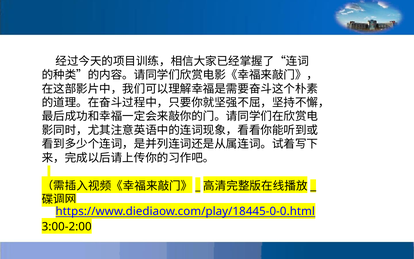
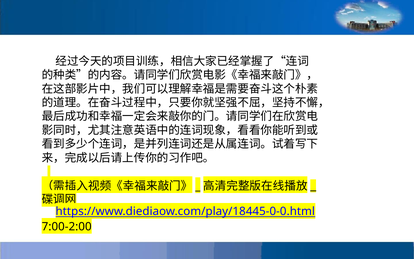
3:00-2:00: 3:00-2:00 -> 7:00-2:00 (67, 226)
